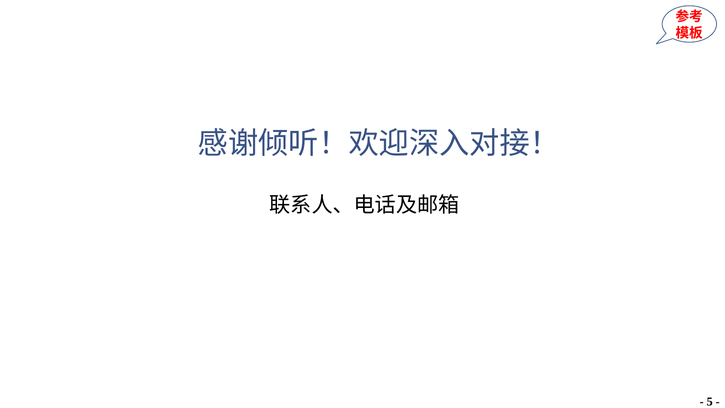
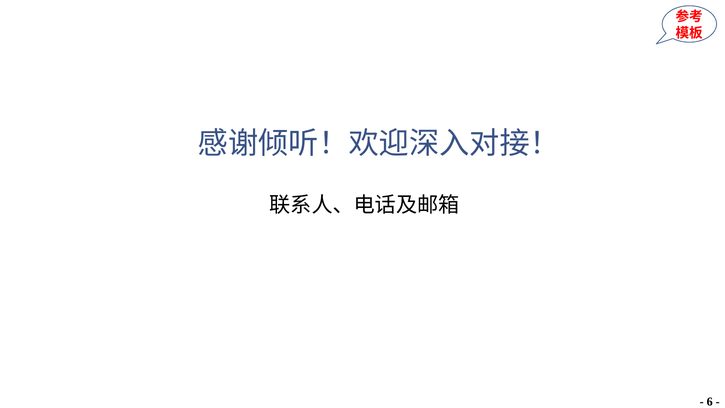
5: 5 -> 6 (710, 402)
